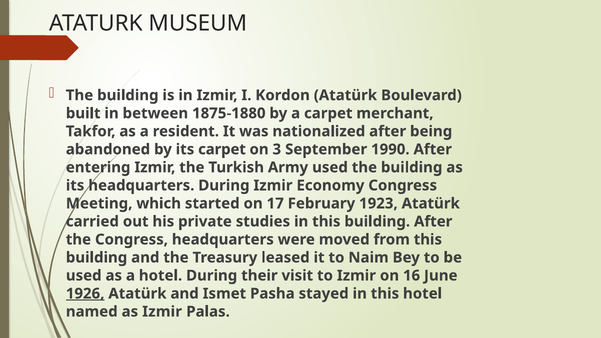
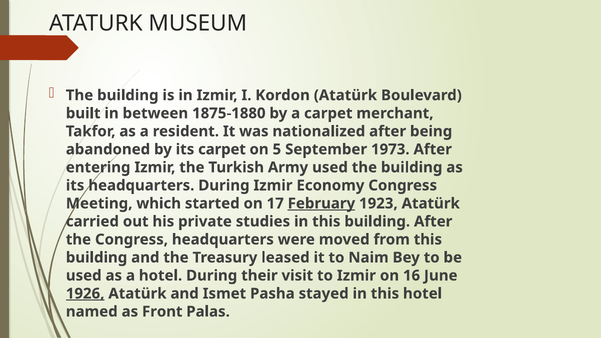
3: 3 -> 5 (277, 149)
1990: 1990 -> 1973 (390, 149)
February underline: none -> present (321, 203)
as Izmir: Izmir -> Front (162, 312)
